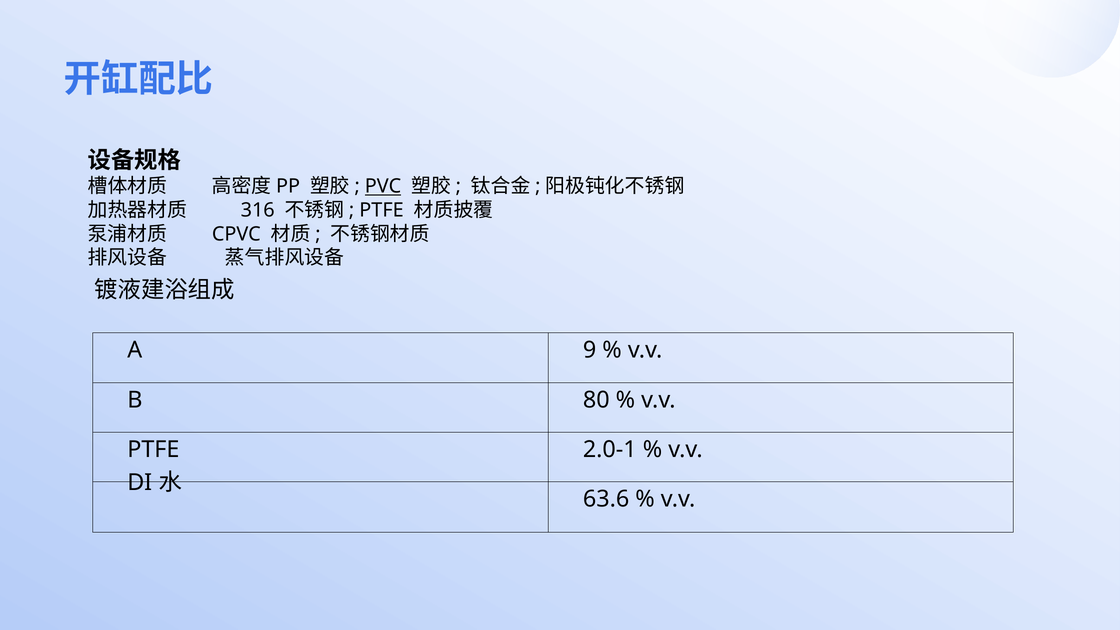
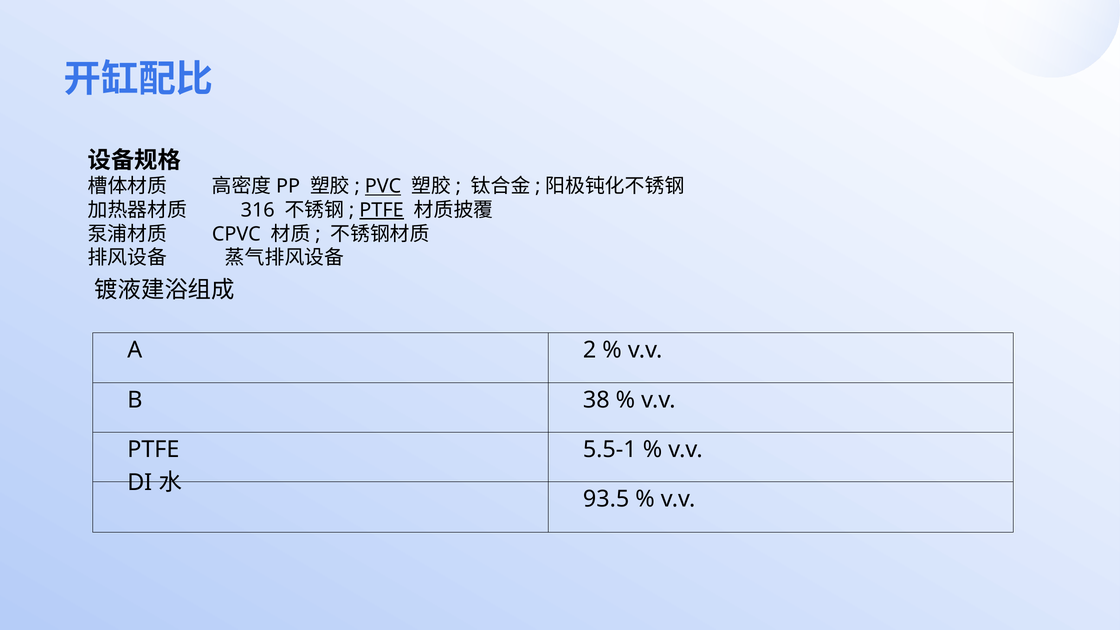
PTFE underline: none -> present (382, 210)
9: 9 -> 2 (590, 350)
80: 80 -> 38 (596, 400)
2.0-1: 2.0-1 -> 5.5-1 (610, 450)
63.6: 63.6 -> 93.5 (606, 499)
